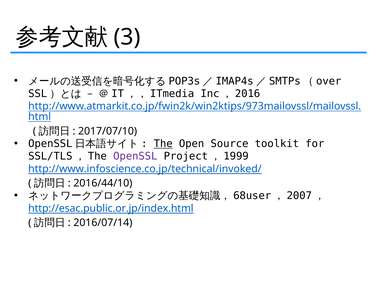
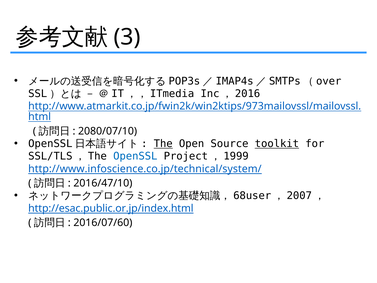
2017/07/10: 2017/07/10 -> 2080/07/10 (108, 131)
toolkit underline: none -> present (277, 144)
OpenSSL colour: purple -> blue (135, 156)
http://www.infoscience.co.jp/technical/invoked/: http://www.infoscience.co.jp/technical/invoked/ -> http://www.infoscience.co.jp/technical/system/ (145, 169)
2016/44/10: 2016/44/10 -> 2016/47/10 (103, 183)
2016/07/14: 2016/07/14 -> 2016/07/60 (103, 222)
